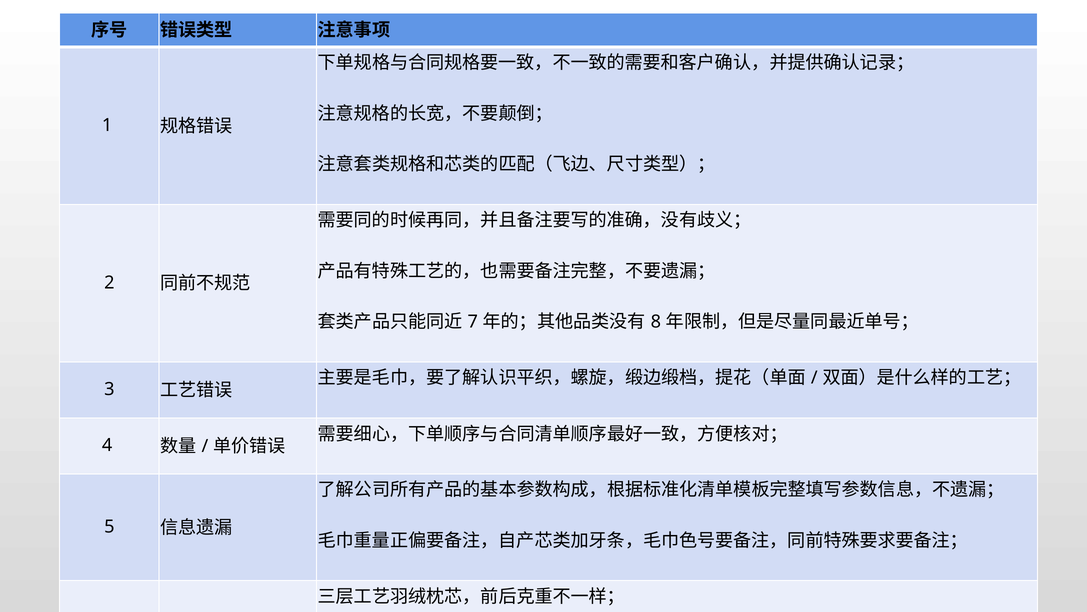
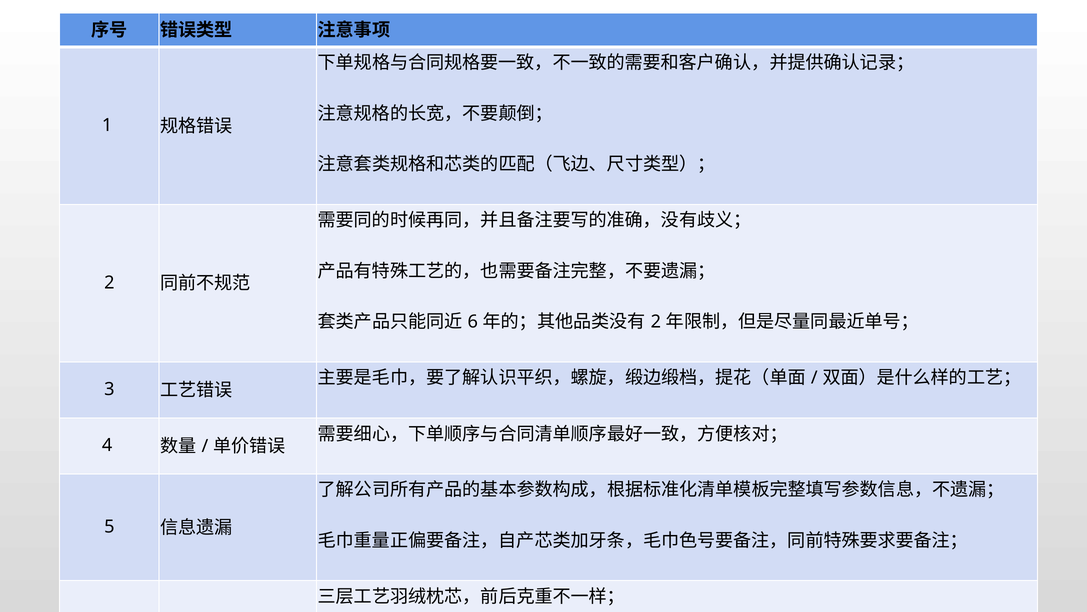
7: 7 -> 6 (473, 322)
8: 8 -> 2 (656, 322)
